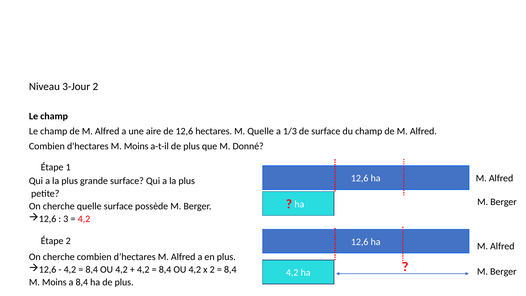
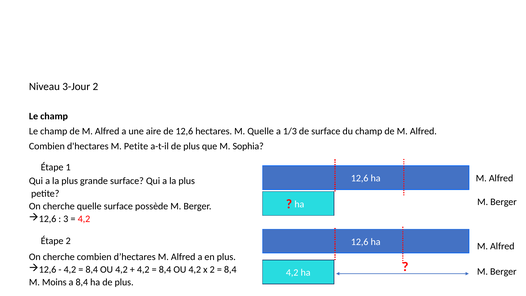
d'hectares M Moins: Moins -> Petite (136, 146)
Donné: Donné -> Sophia (248, 146)
